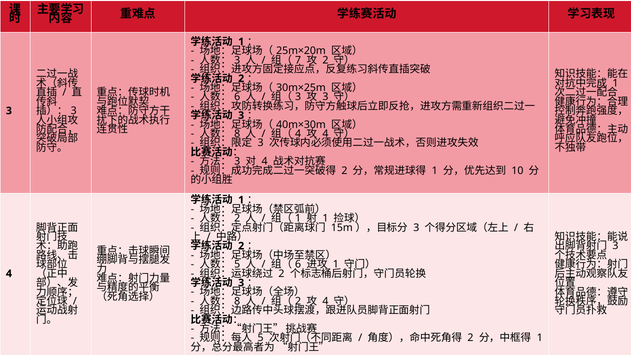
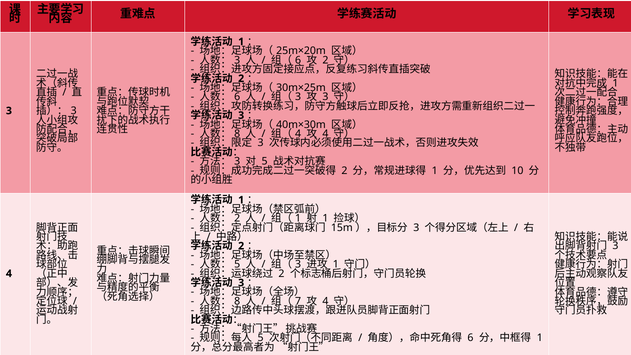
7: 7 -> 6 (298, 60)
4: 4 -> 5 (265, 161)
6: 6 -> 3 (298, 264)
2: 2 -> 7 (298, 301)
2: 2 -> 6 (470, 338)
